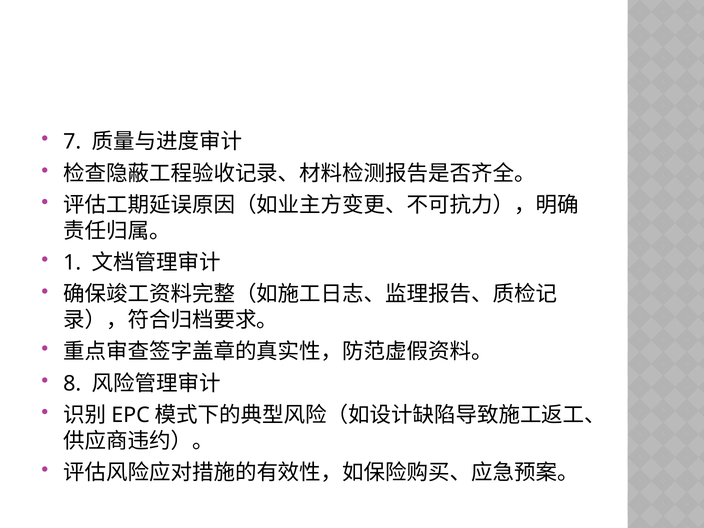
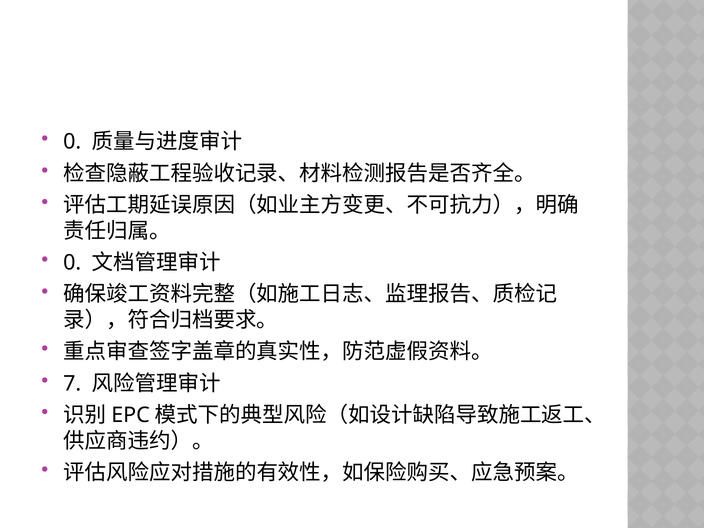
7: 7 -> 0 (72, 142)
1: 1 -> 0 (72, 263)
8: 8 -> 7 (72, 383)
